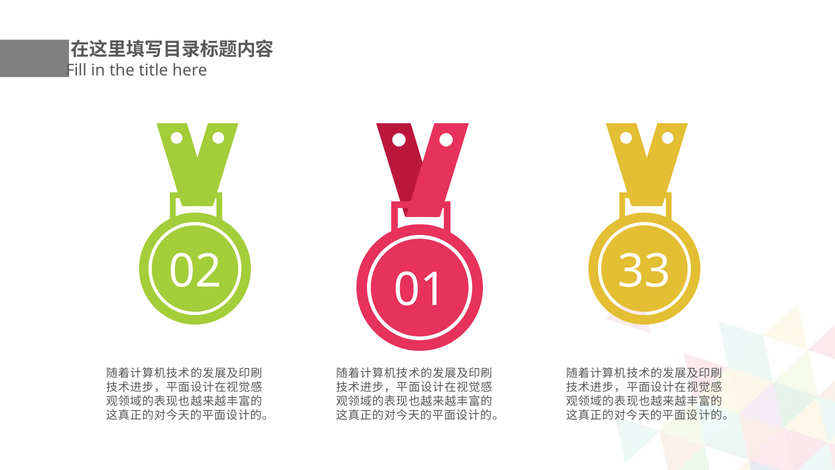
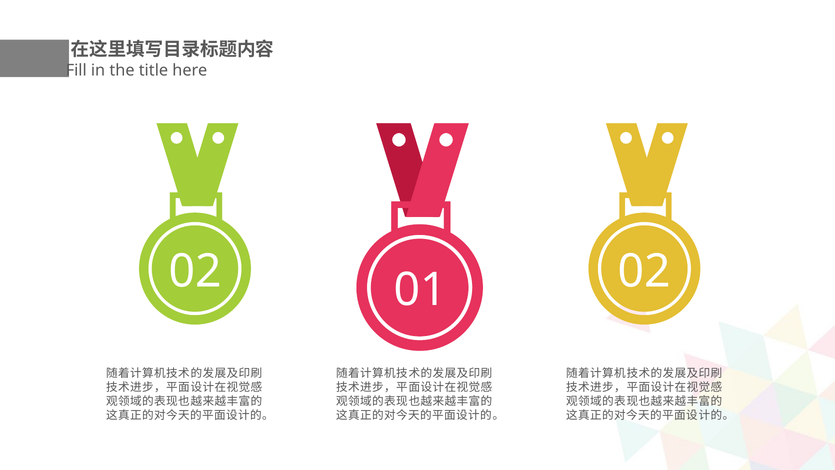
02 33: 33 -> 02 (644, 271)
